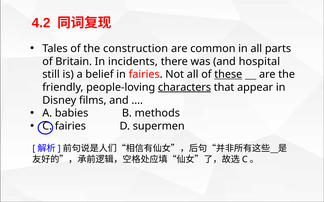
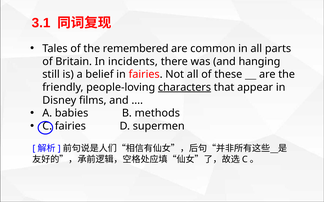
4.2: 4.2 -> 3.1 (41, 23)
construction: construction -> remembered (136, 49)
hospital: hospital -> hanging (259, 62)
these underline: present -> none (228, 75)
